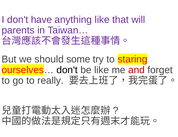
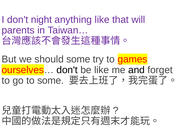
have: have -> night (41, 20)
staring: staring -> games (133, 59)
and colour: red -> black (136, 70)
to really: really -> some (51, 81)
